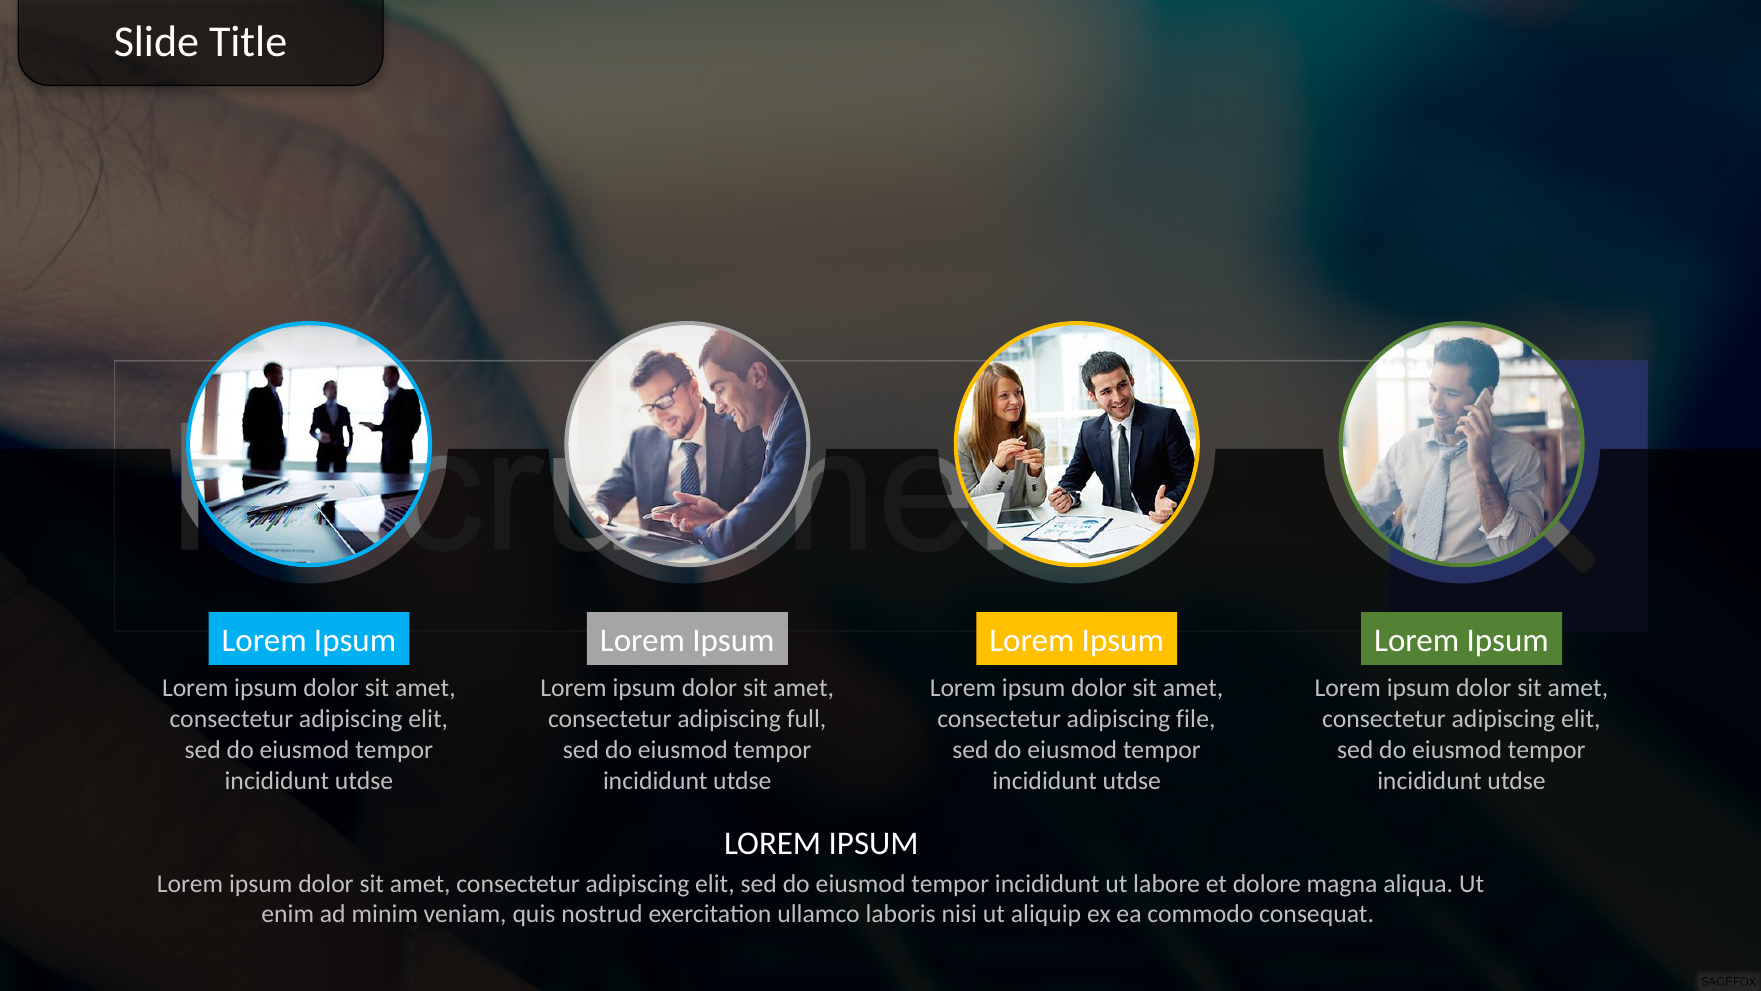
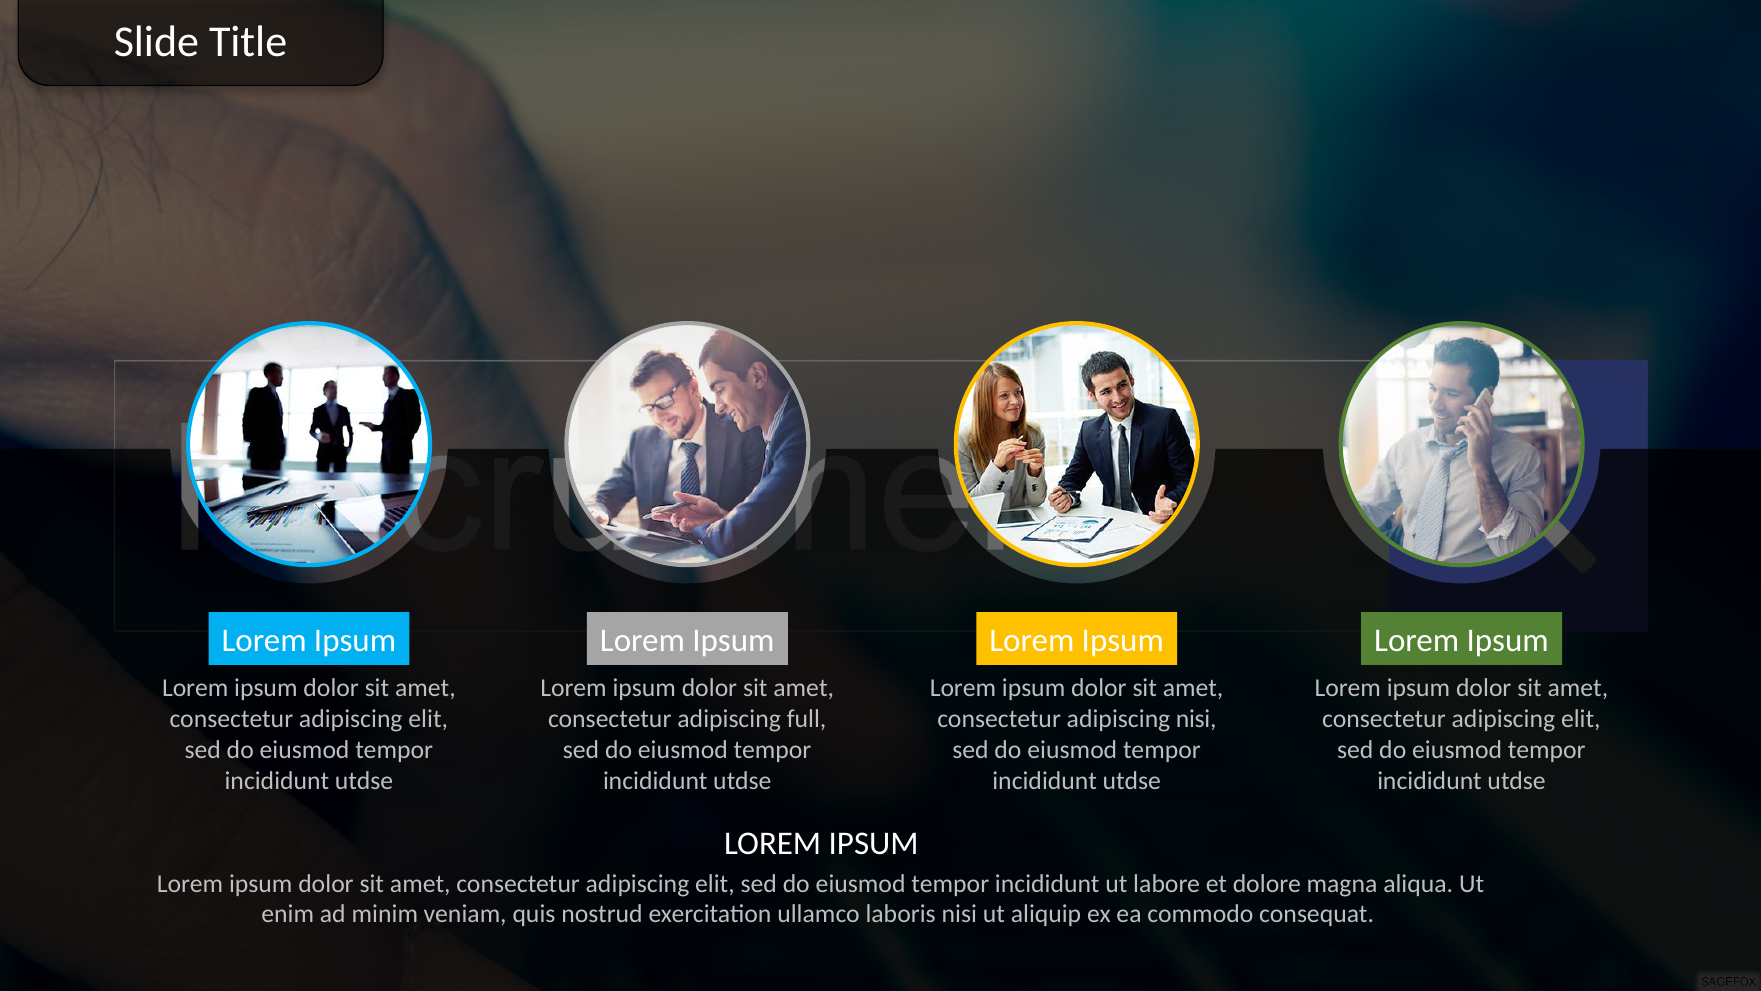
adipiscing file: file -> nisi (1196, 719)
